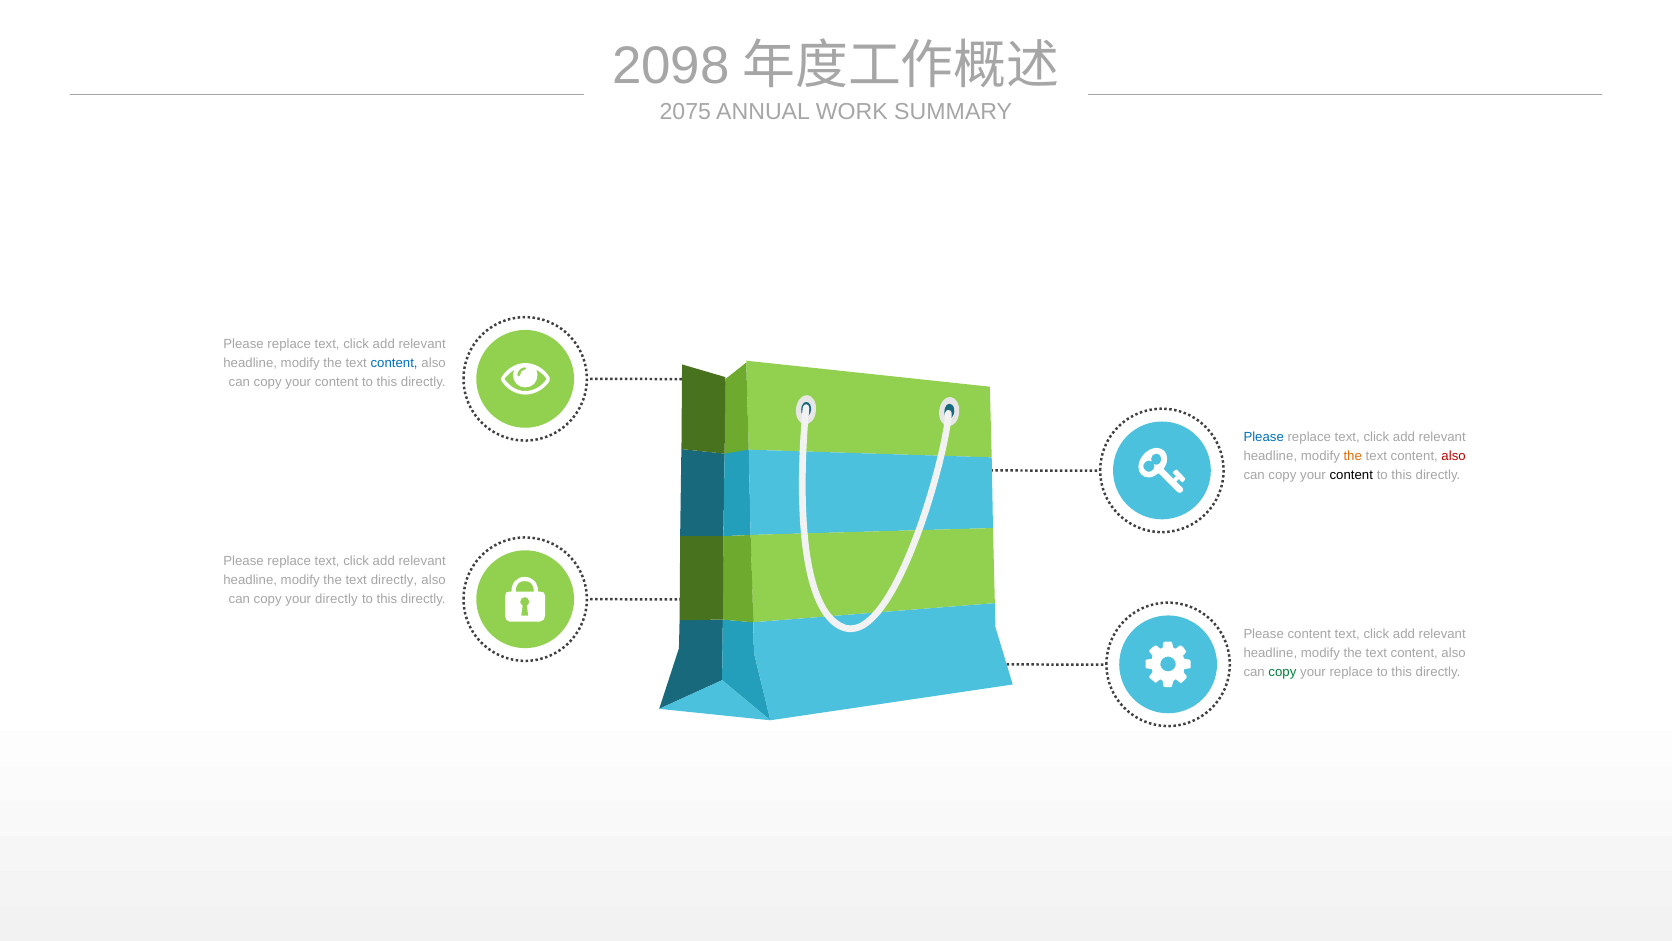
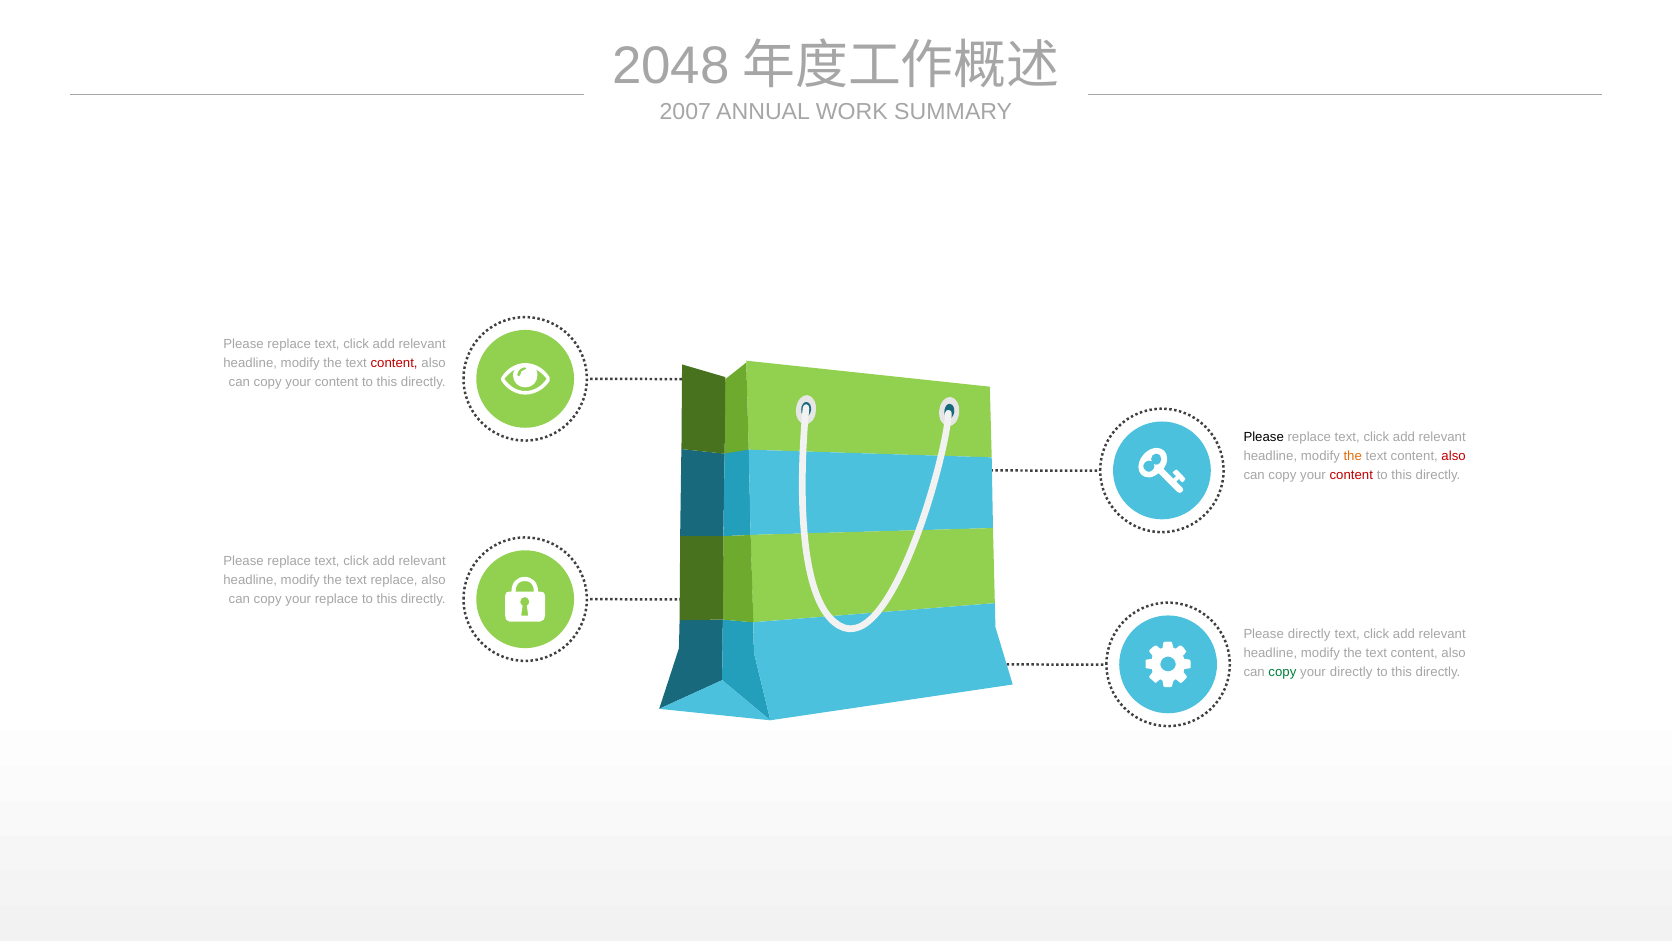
2098: 2098 -> 2048 (671, 66)
2075: 2075 -> 2007 (685, 112)
content colour: blue -> red (394, 363)
Please colour: blue -> black (1264, 437)
content colour: black -> red (1351, 475)
text directly: directly -> replace (394, 580)
your directly: directly -> replace (336, 599)
Please content: content -> directly (1309, 633)
your replace: replace -> directly (1351, 671)
